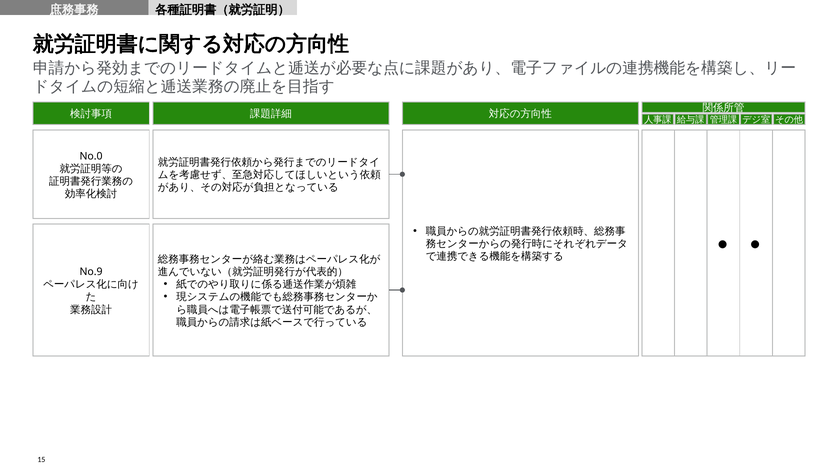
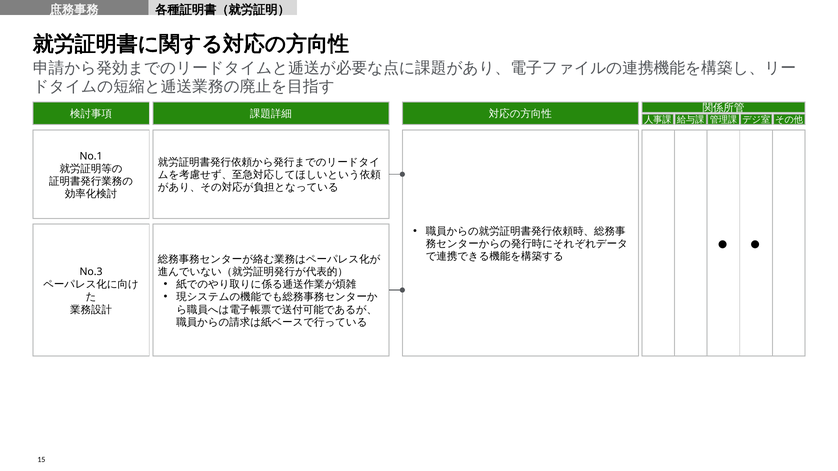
No.0: No.0 -> No.1 (91, 156)
No.9: No.9 -> No.3 (91, 272)
